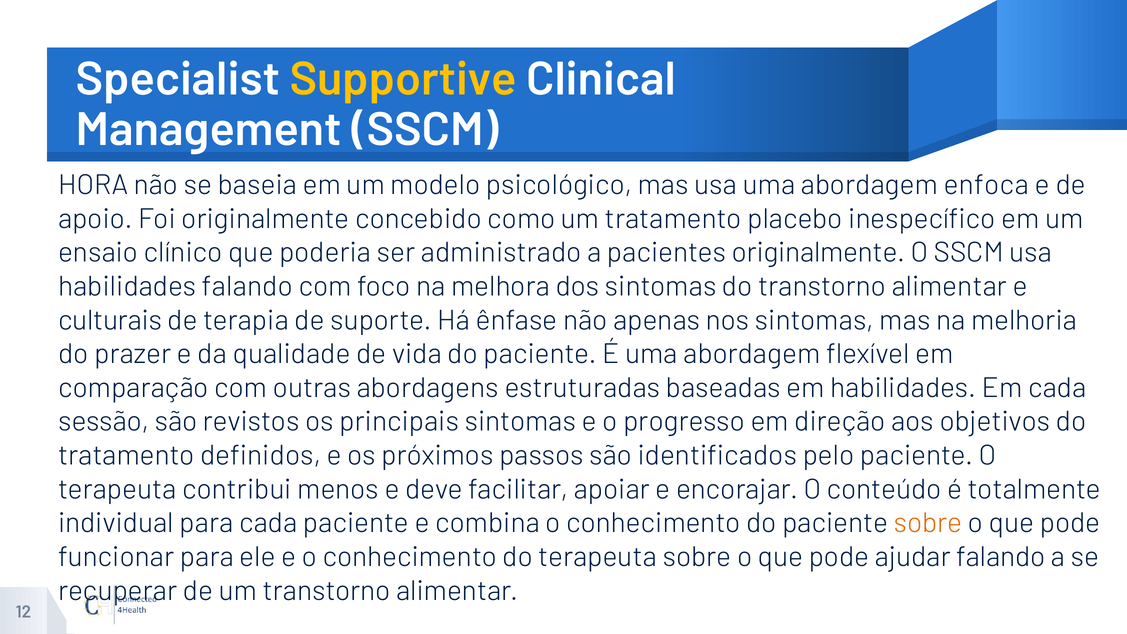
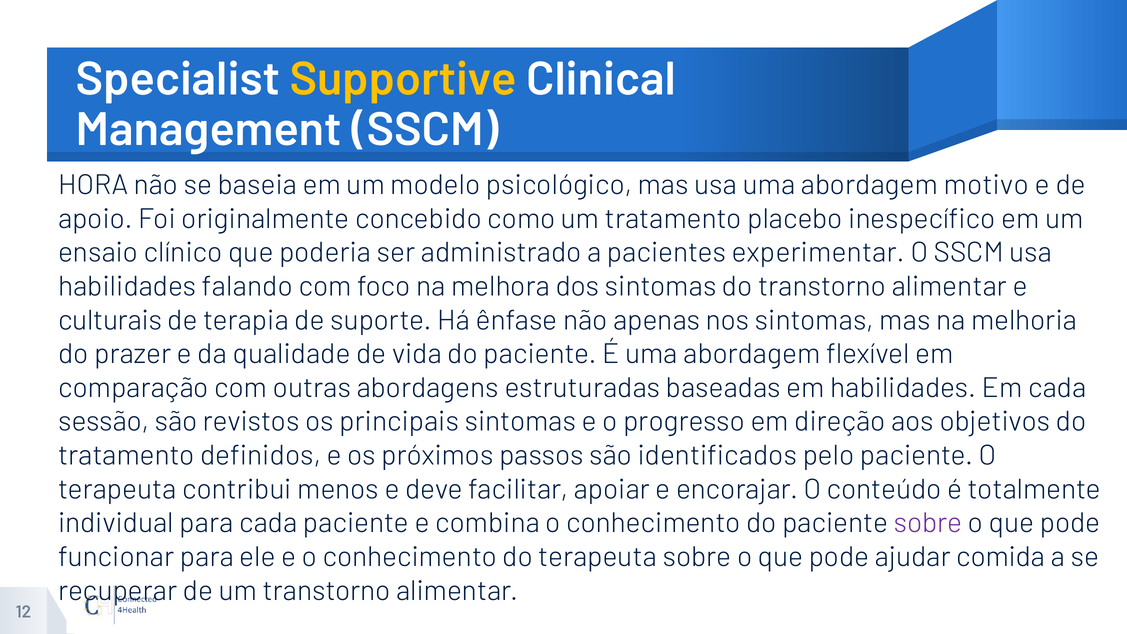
enfoca: enfoca -> motivo (986, 185)
pacientes originalmente: originalmente -> experimentar (818, 253)
sobre colour: orange -> purple (928, 523)
ajudar falando: falando -> comida (1001, 557)
